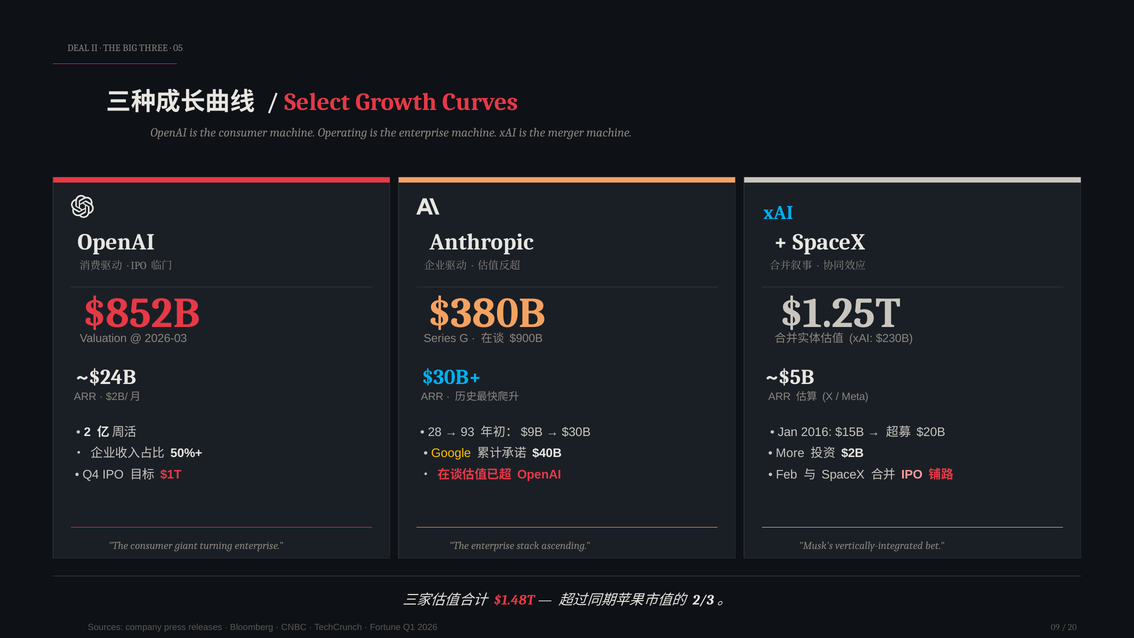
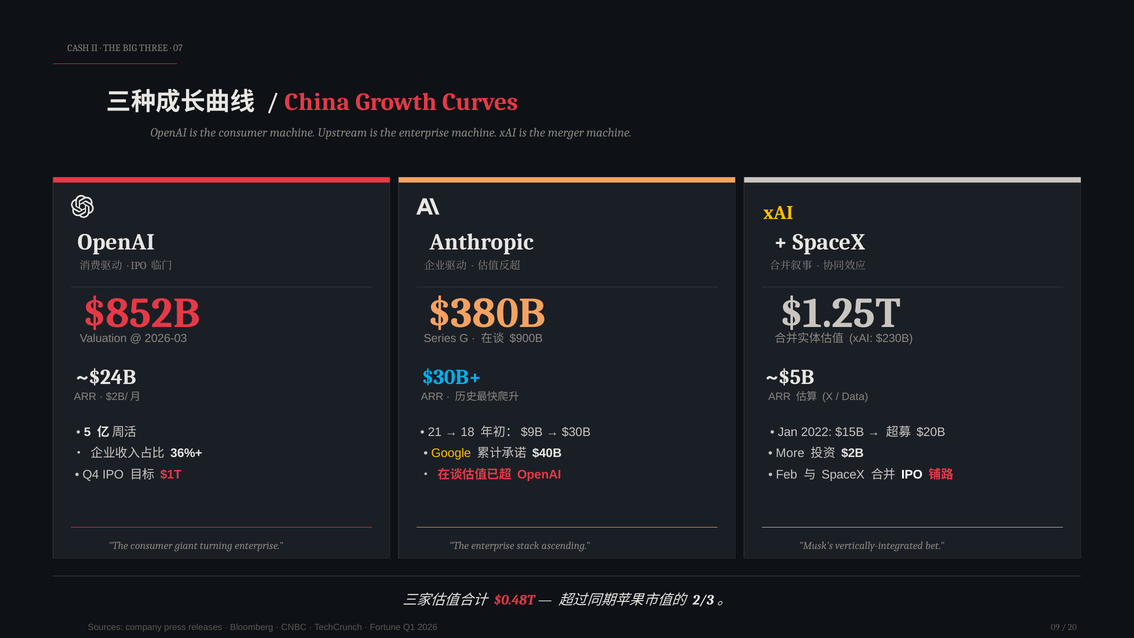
DEAL: DEAL -> CASH (78, 48)
05: 05 -> 07 (178, 48)
Select: Select -> China (317, 102)
Operating: Operating -> Upstream (342, 132)
xAI colour: light blue -> yellow (778, 213)
Meta: Meta -> Data (855, 397)
2: 2 -> 5 (87, 432)
28: 28 -> 21 (435, 432)
93: 93 -> 18 (468, 432)
2016: 2016 -> 2022 (816, 432)
50%+: 50%+ -> 36%+ (186, 453)
IPO colour: pink -> white (912, 474)
$1.48T: $1.48T -> $0.48T (514, 600)
